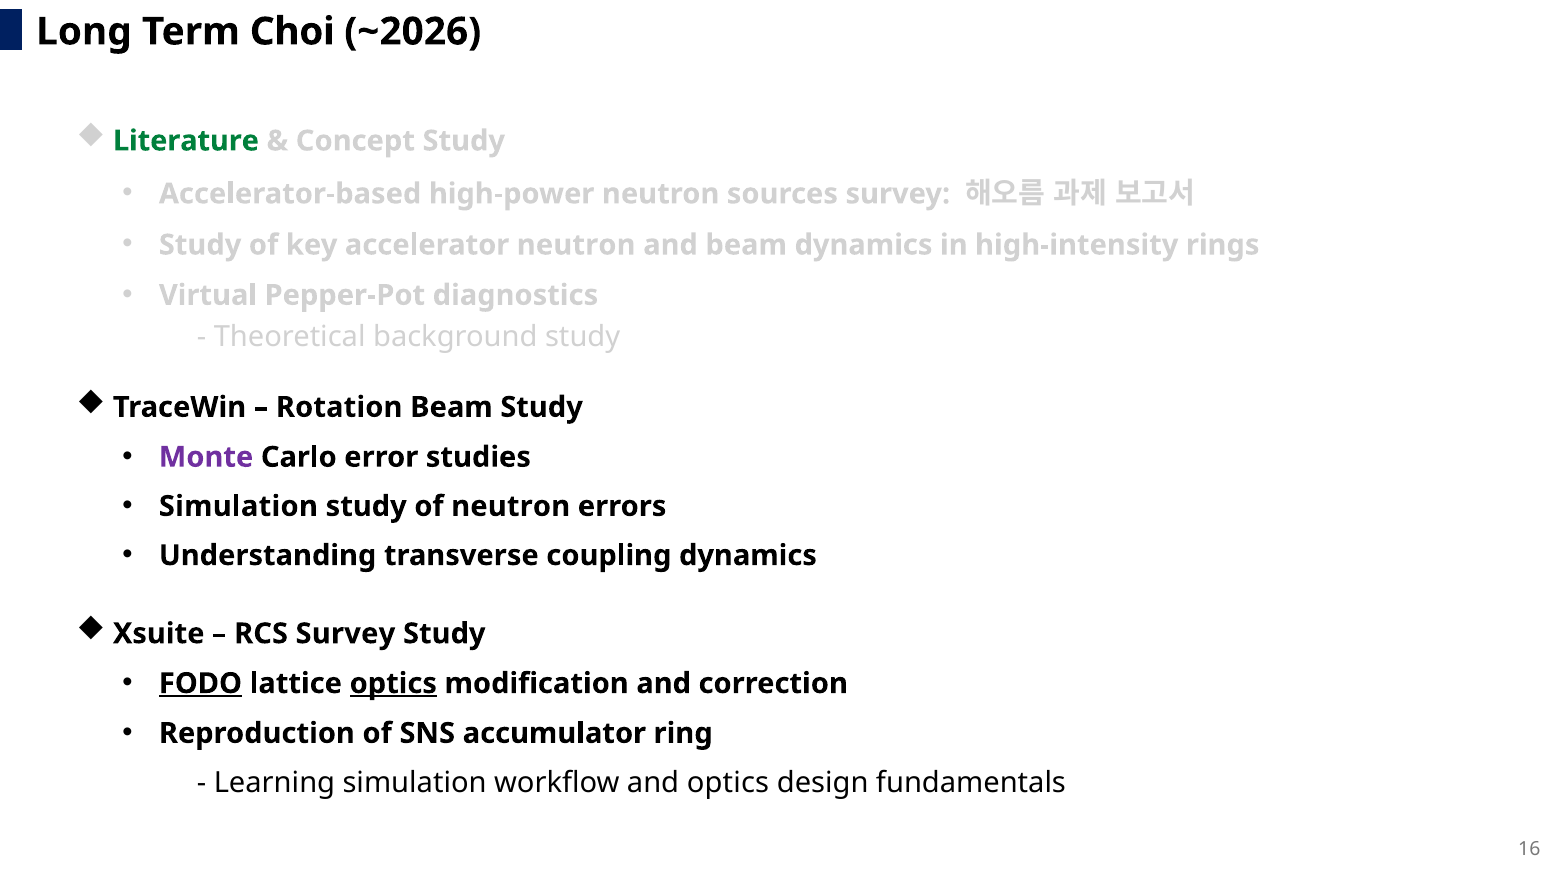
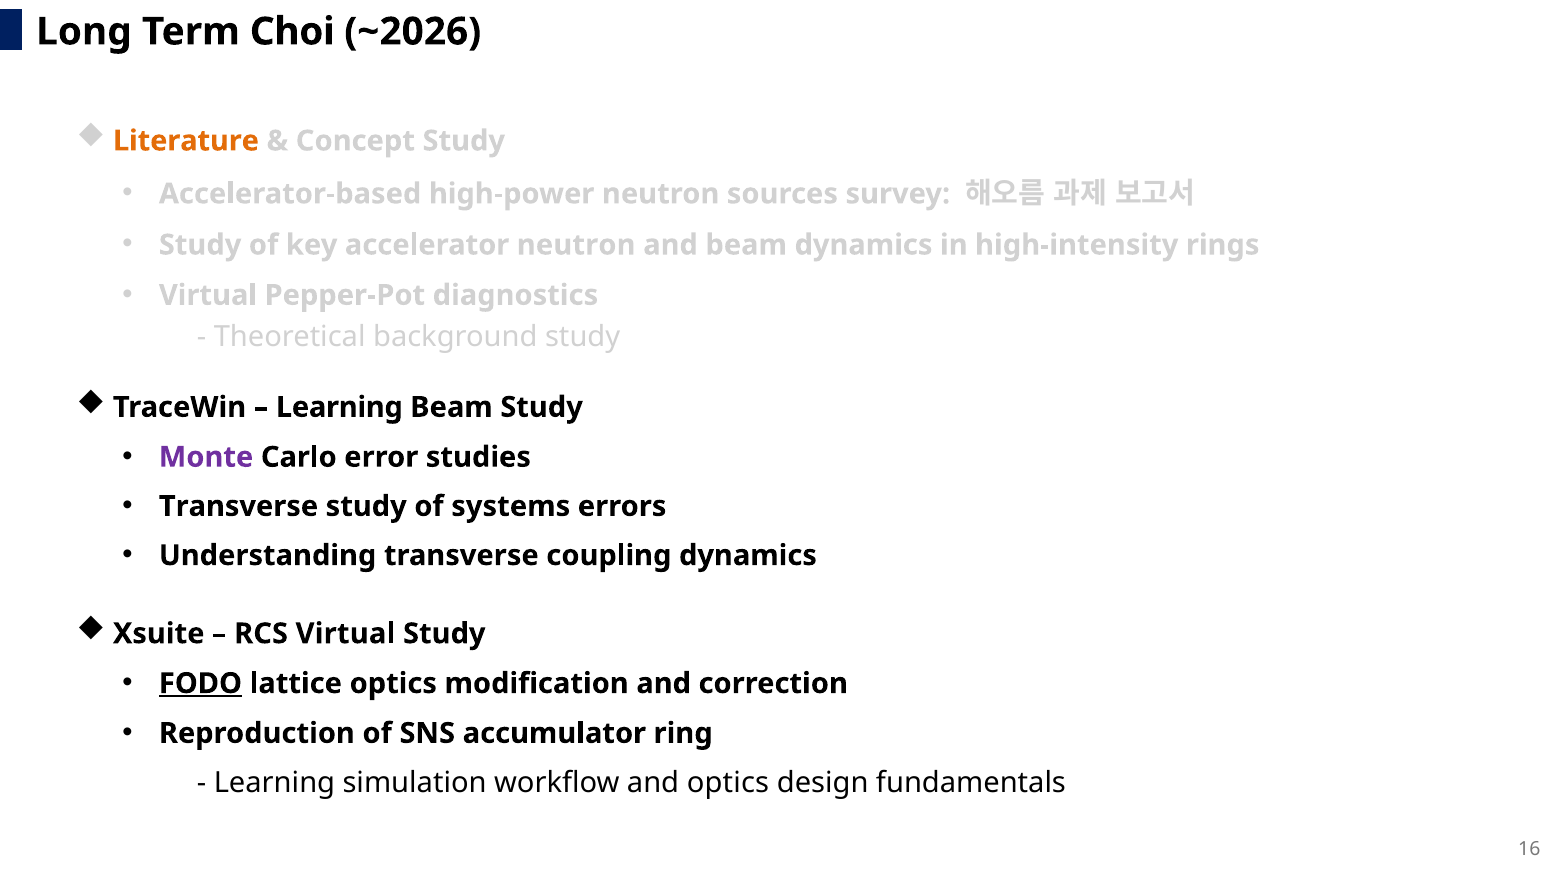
Literature colour: green -> orange (186, 141)
Rotation: Rotation -> Learning (339, 407)
Simulation: Simulation -> Transverse (239, 506)
of neutron: neutron -> systems (511, 506)
RCS Survey: Survey -> Virtual (345, 634)
optics underline: present -> none (393, 683)
